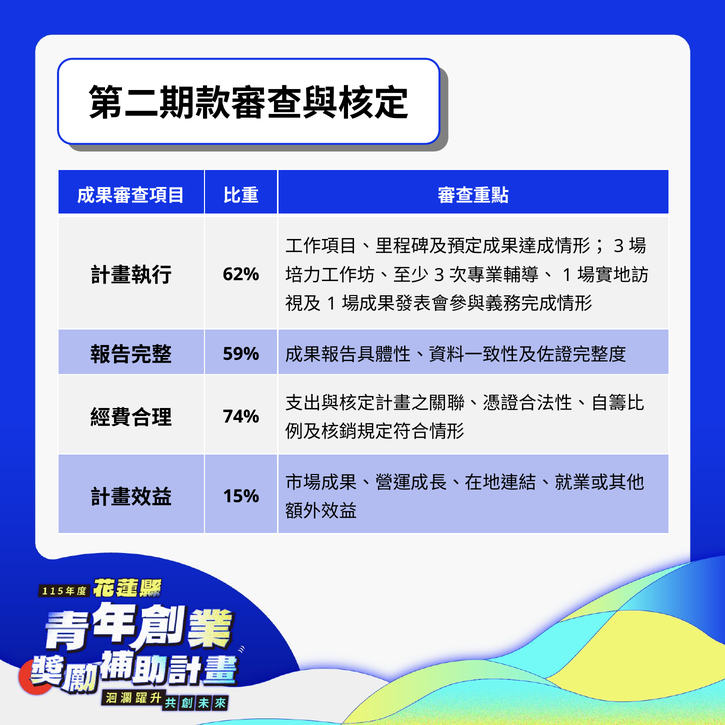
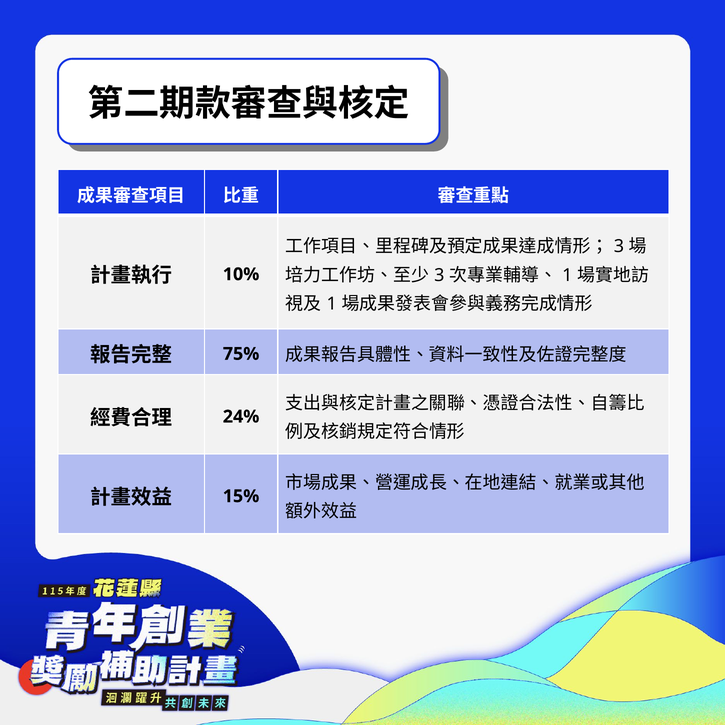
62%: 62% -> 10% (241, 274)
59%: 59% -> 75% (241, 354)
74%: 74% -> 24% (241, 417)
